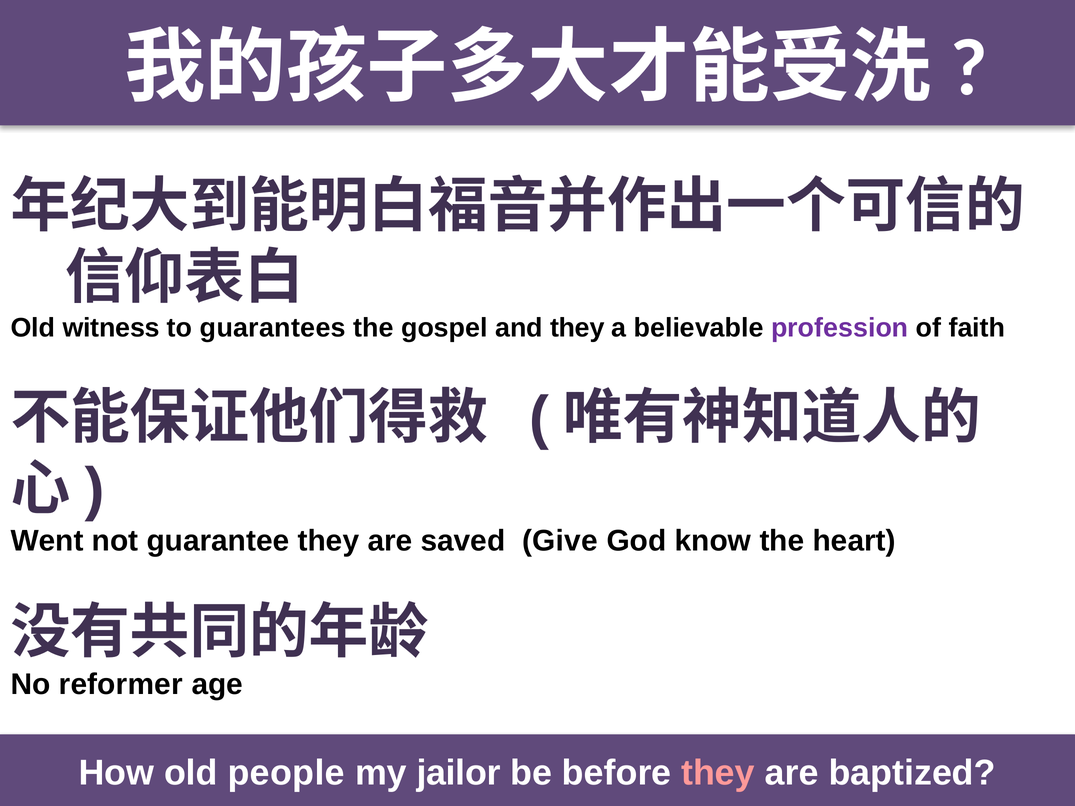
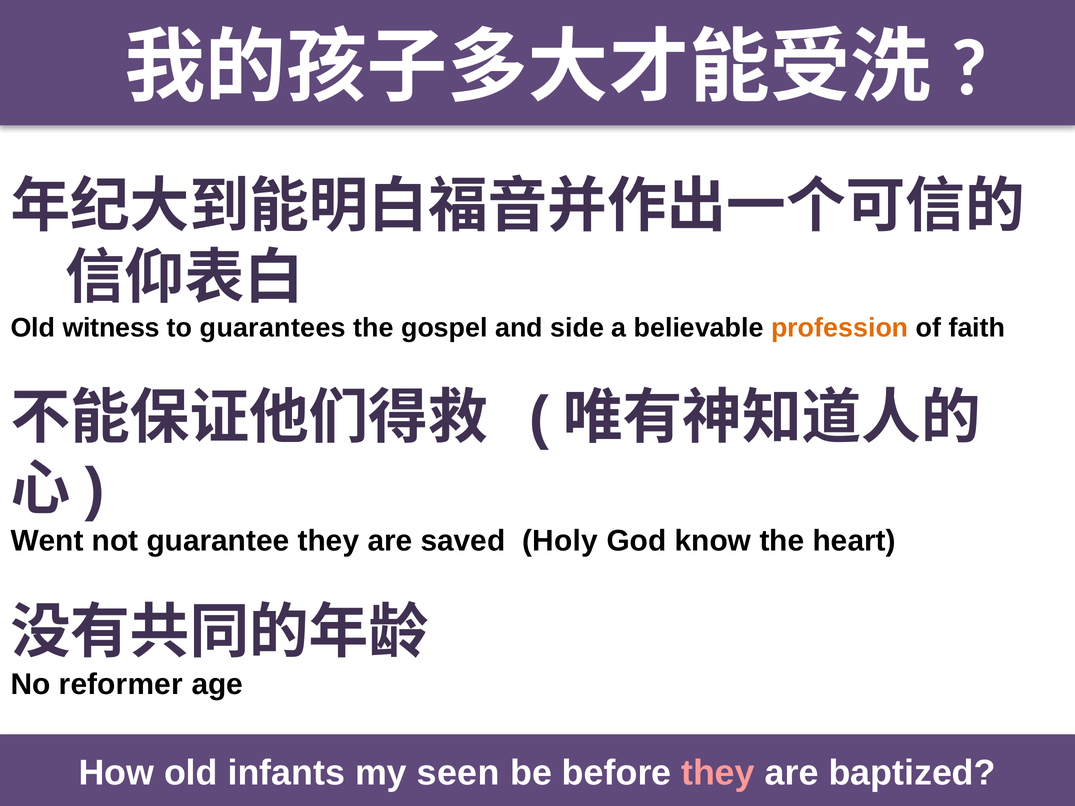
and they: they -> side (577, 328)
profession colour: purple -> orange (840, 328)
Give: Give -> Holy (560, 541)
people: people -> infants (286, 773)
jailor: jailor -> seen (458, 773)
